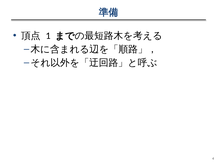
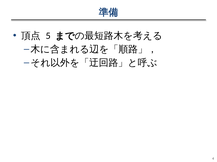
1: 1 -> 5 (48, 36)
